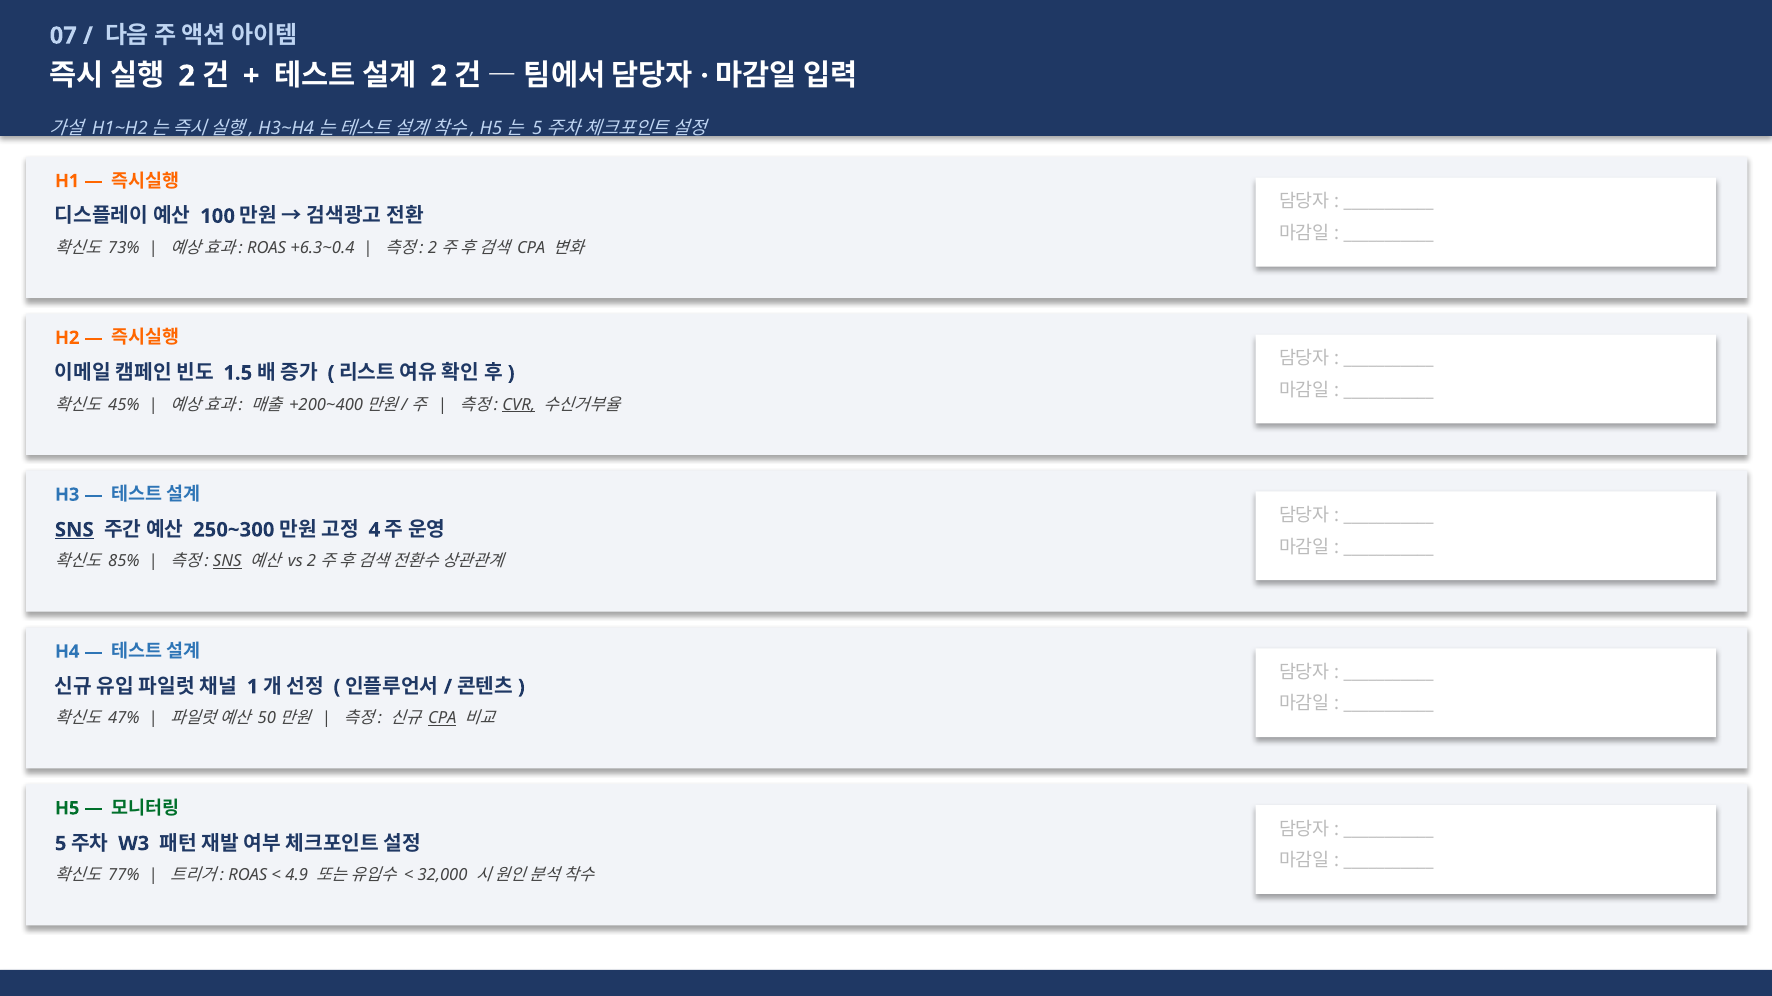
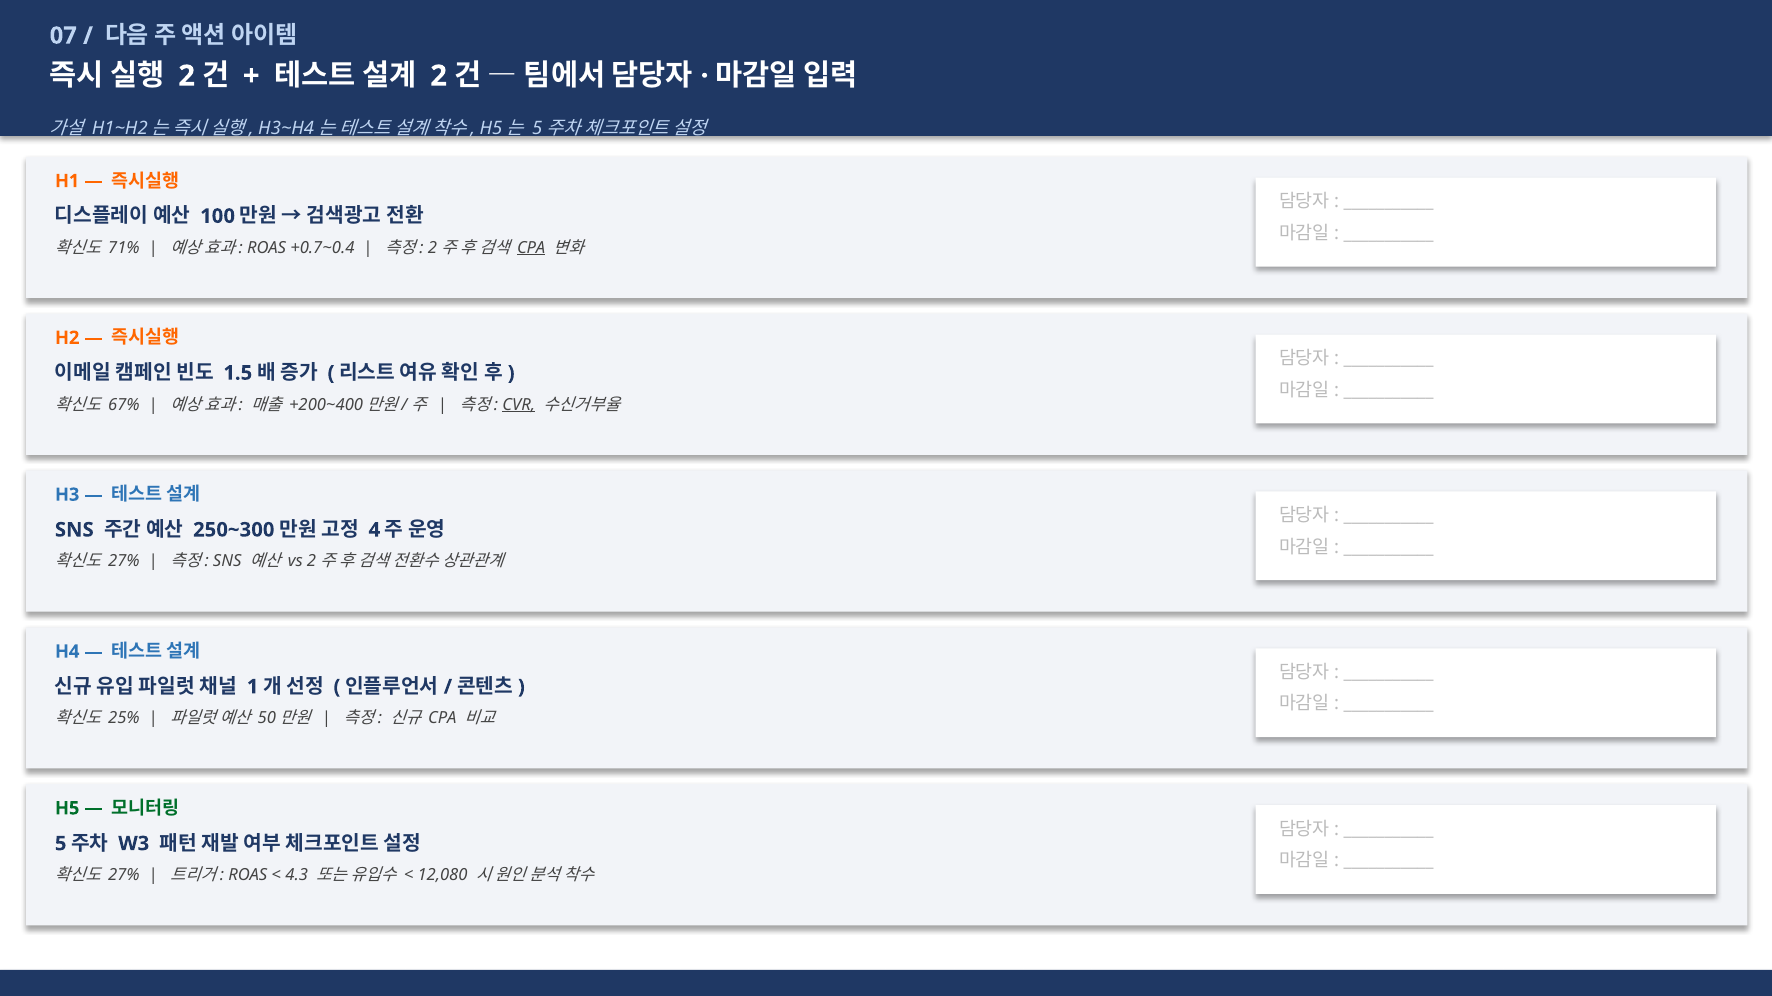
73%: 73% -> 71% (124, 248)
+6.3~0.4: +6.3~0.4 -> +0.7~0.4 (322, 248)
CPA underline: none -> present (531, 248)
45%: 45% -> 67% (124, 405)
SNS underline: present -> none (74, 530)
85%: 85% -> 27% (124, 562)
SNS underline: present -> none (227, 562)
47%: 47% -> 25% (124, 719)
CPA underline: present -> none (442, 719)
77%: 77% -> 27% (124, 876)
4.9: 4.9 -> 4.3 (297, 876)
32,000: 32,000 -> 12,080 (443, 876)
